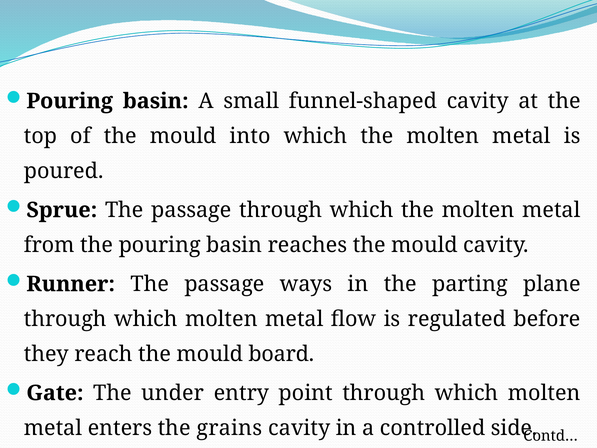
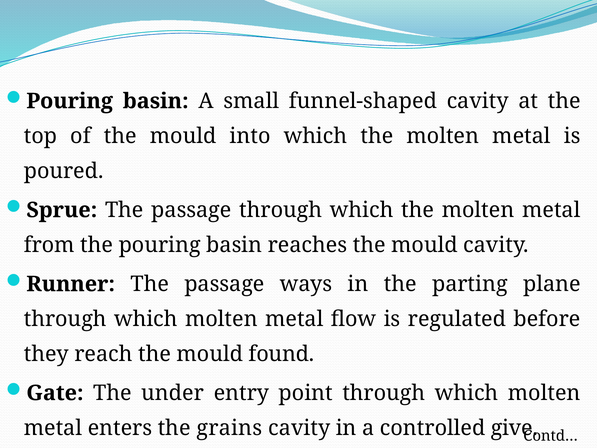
board: board -> found (281, 354)
side: side -> give (514, 428)
